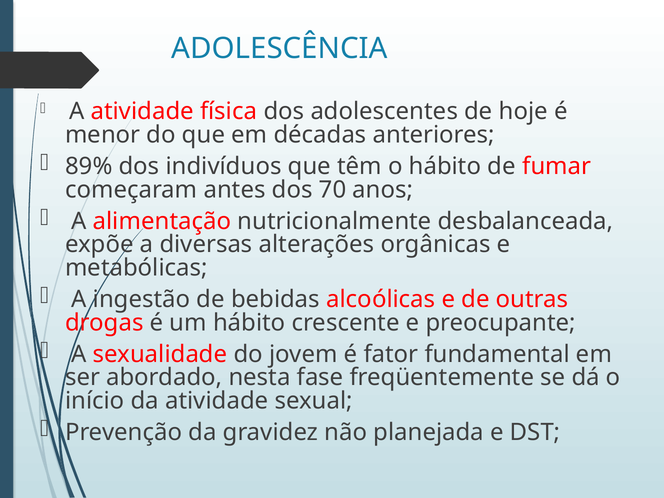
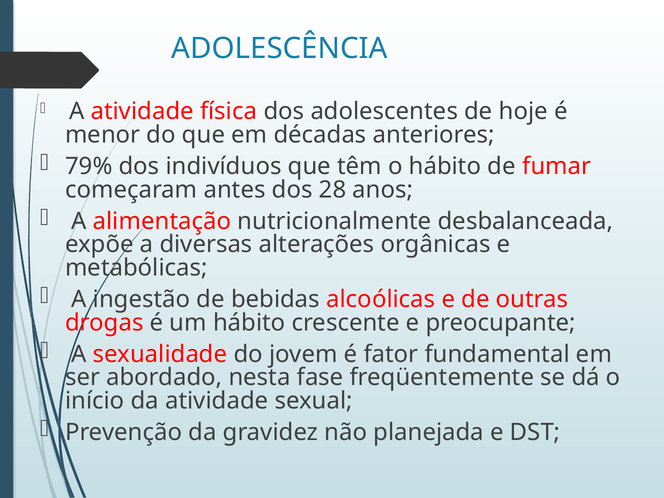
89%: 89% -> 79% (89, 166)
70: 70 -> 28 (332, 190)
